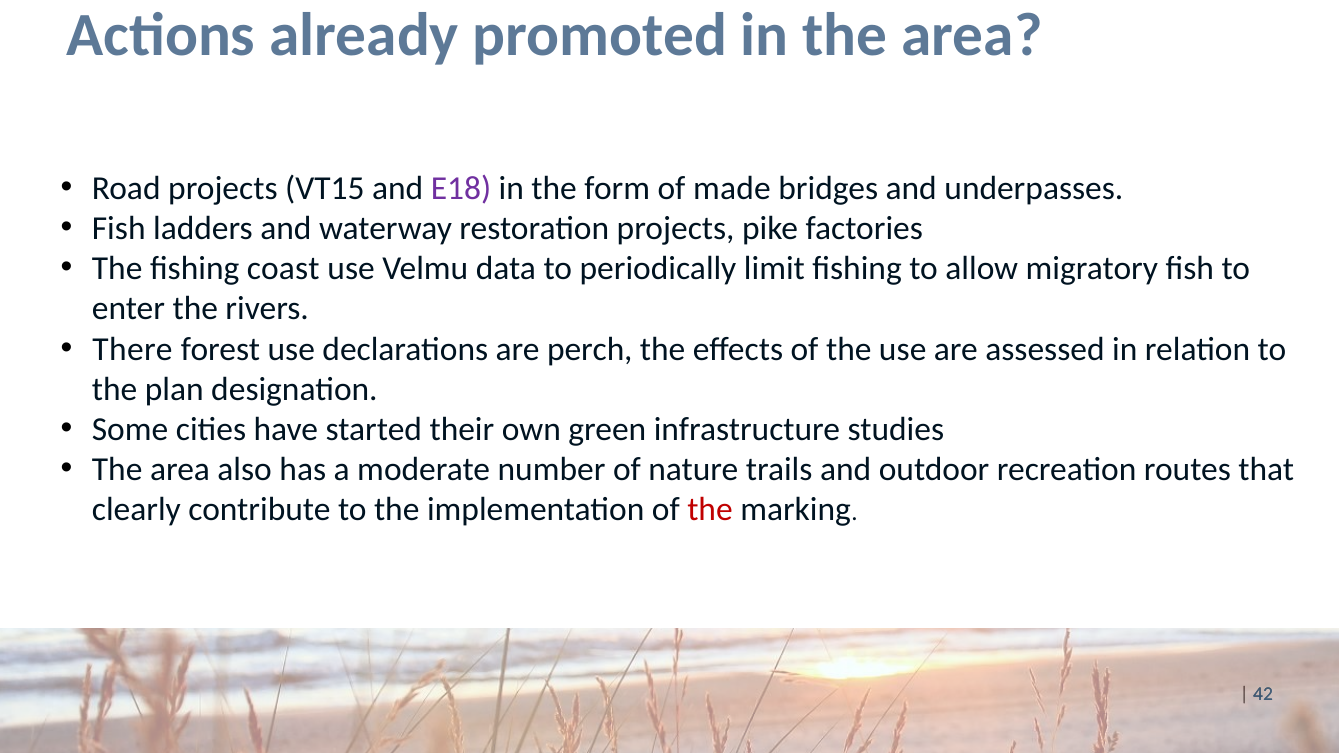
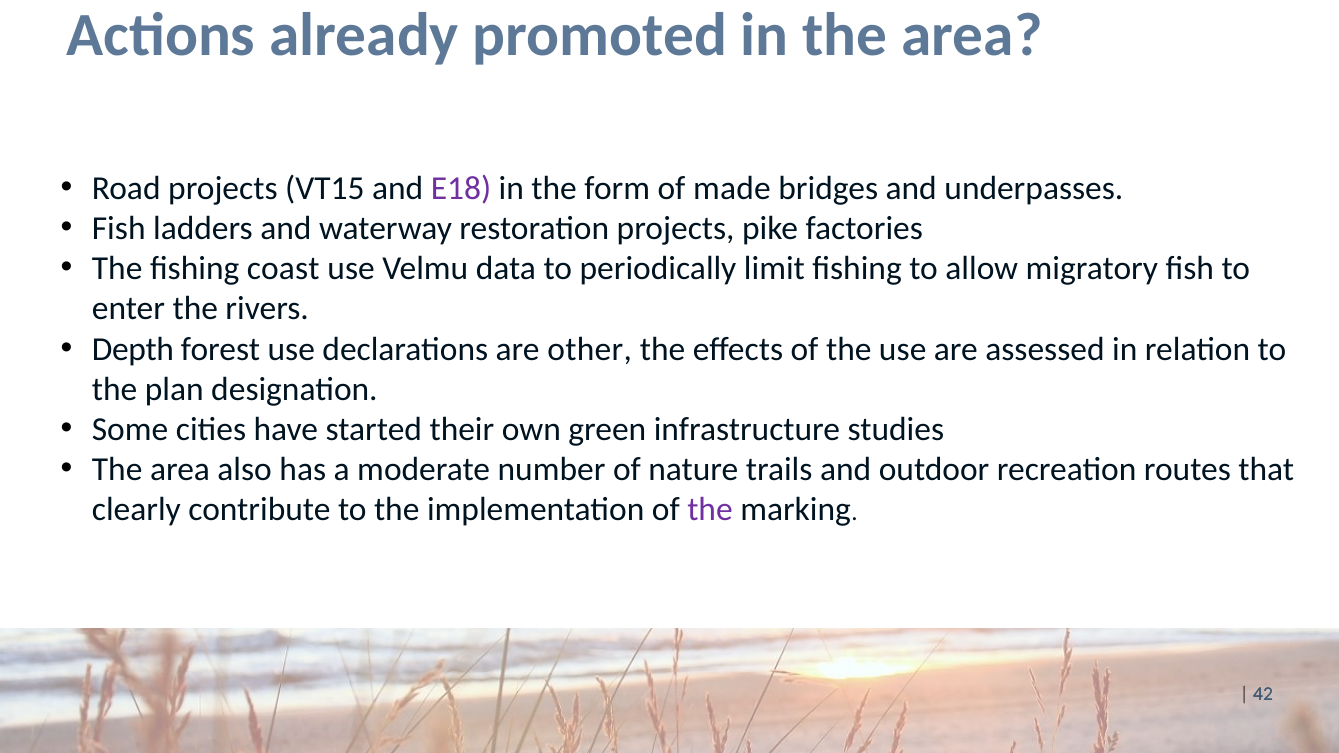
There: There -> Depth (133, 349)
perch: perch -> other (590, 349)
the colour: red -> purple (710, 510)
